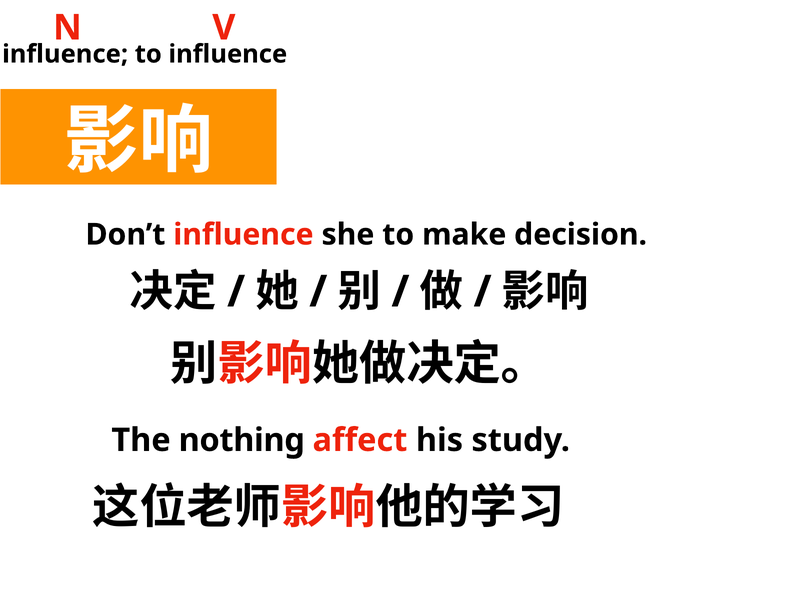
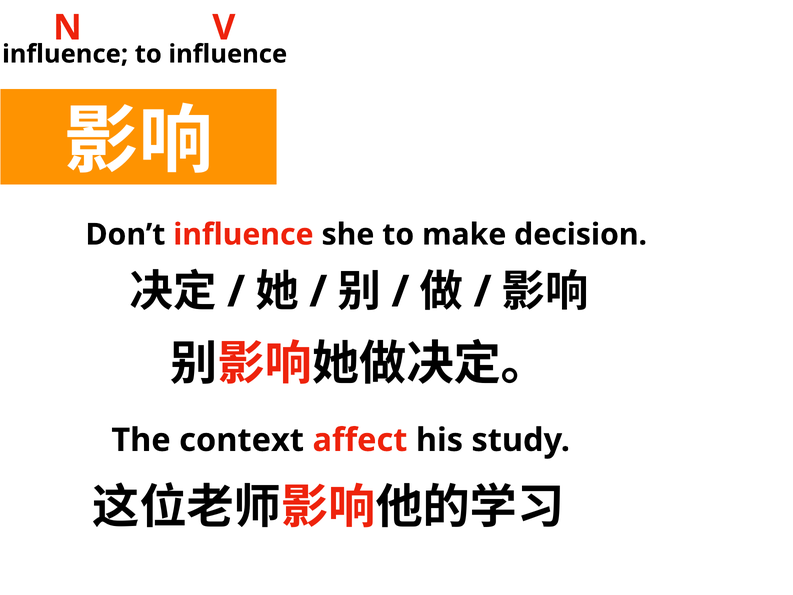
nothing: nothing -> context (242, 440)
